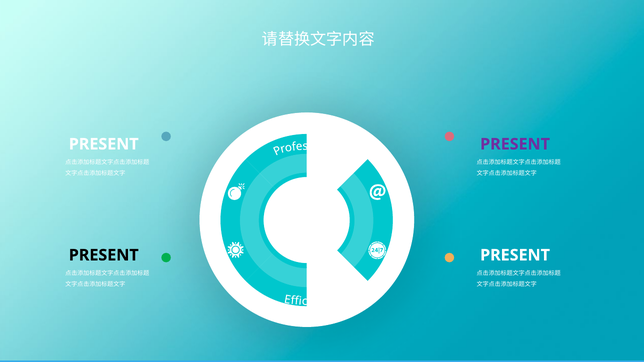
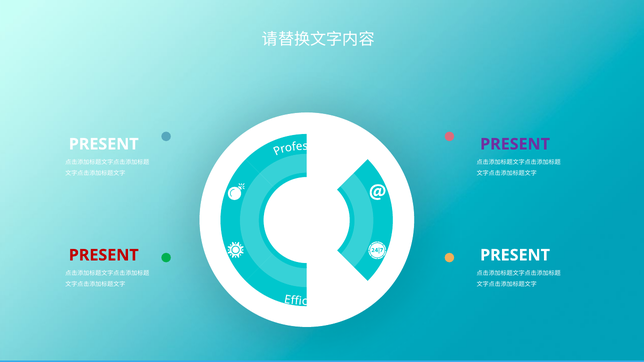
PRESENT colour: black -> red (104, 255)
